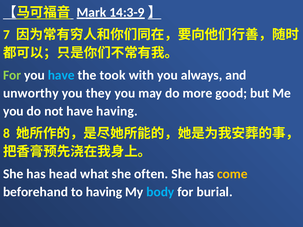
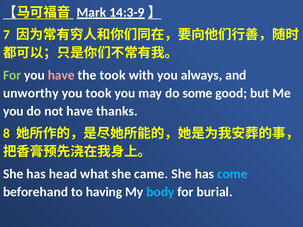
have colour: light blue -> pink (61, 75)
you they: they -> took (99, 93)
more: more -> some (198, 93)
have having: having -> thanks (117, 111)
often: often -> came (151, 174)
come colour: yellow -> light blue (232, 174)
